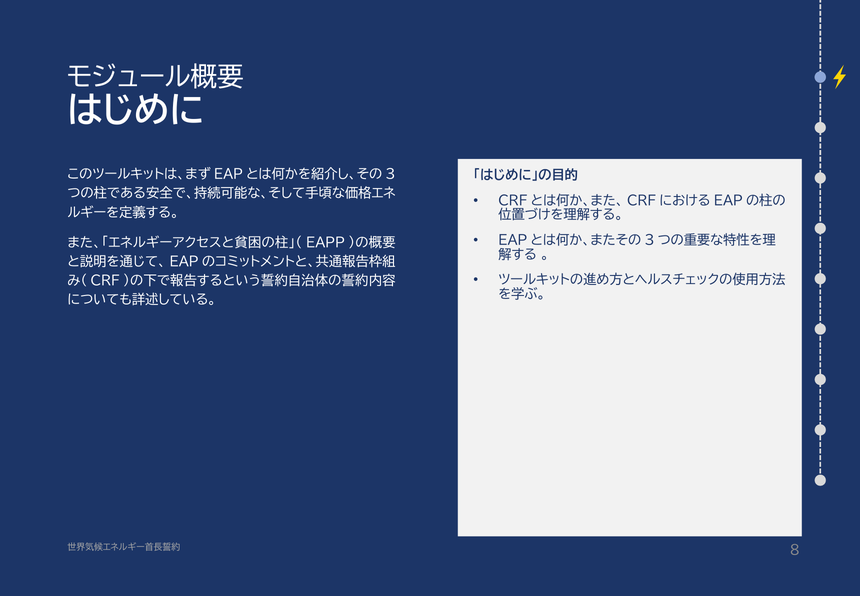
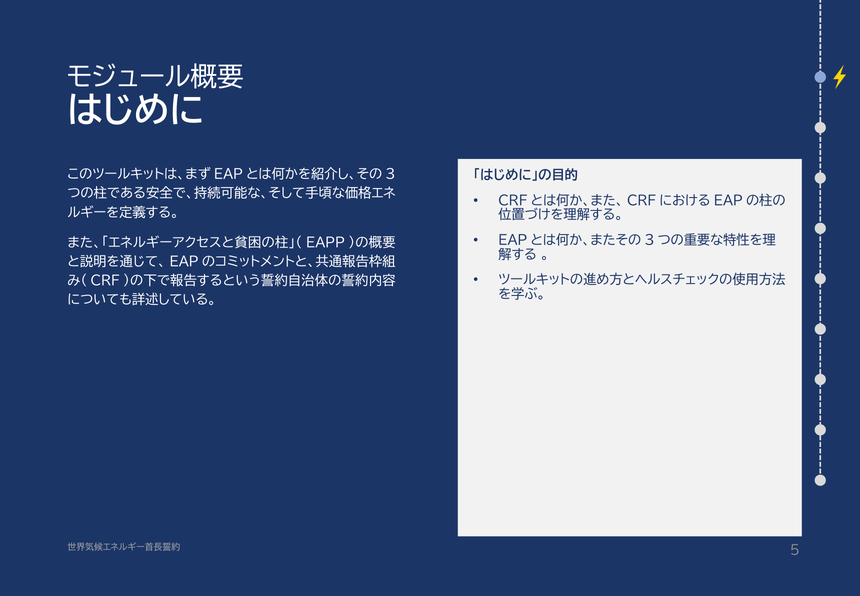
8: 8 -> 5 (795, 550)
